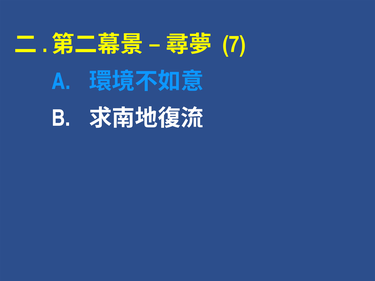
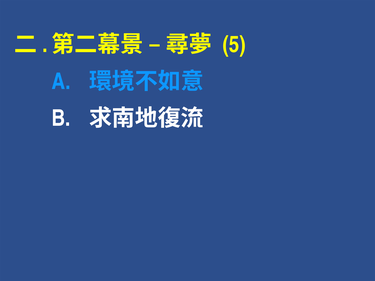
7: 7 -> 5 (234, 45)
